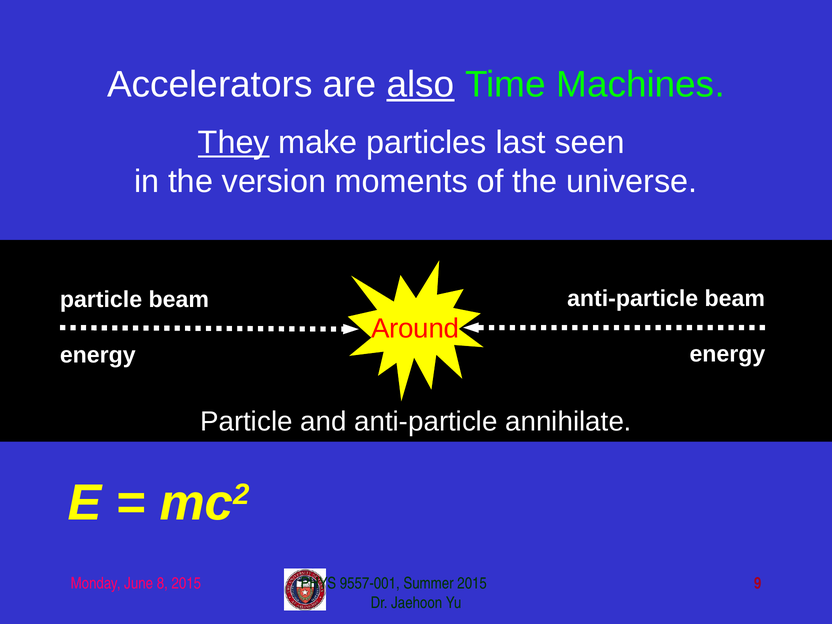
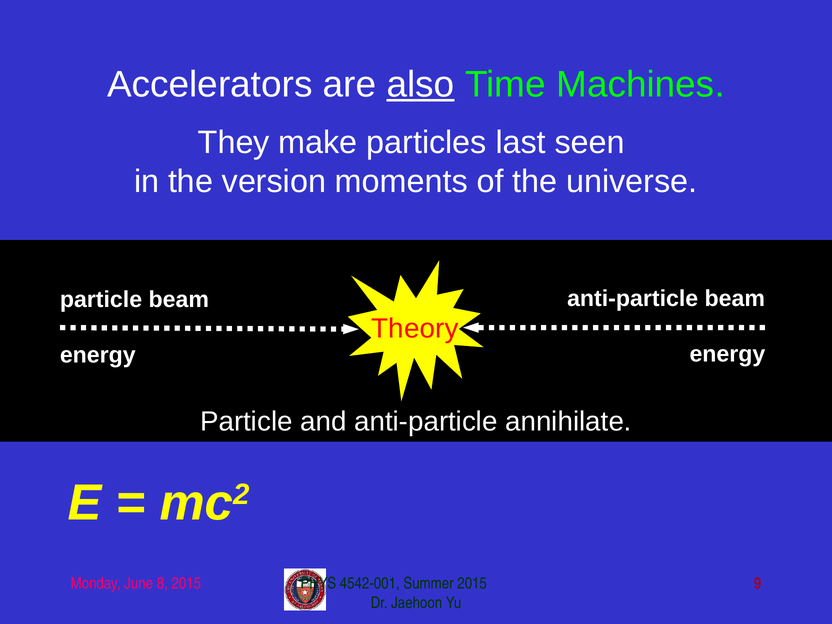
They underline: present -> none (234, 143)
Around: Around -> Theory (415, 328)
9557-001: 9557-001 -> 4542-001 (370, 584)
